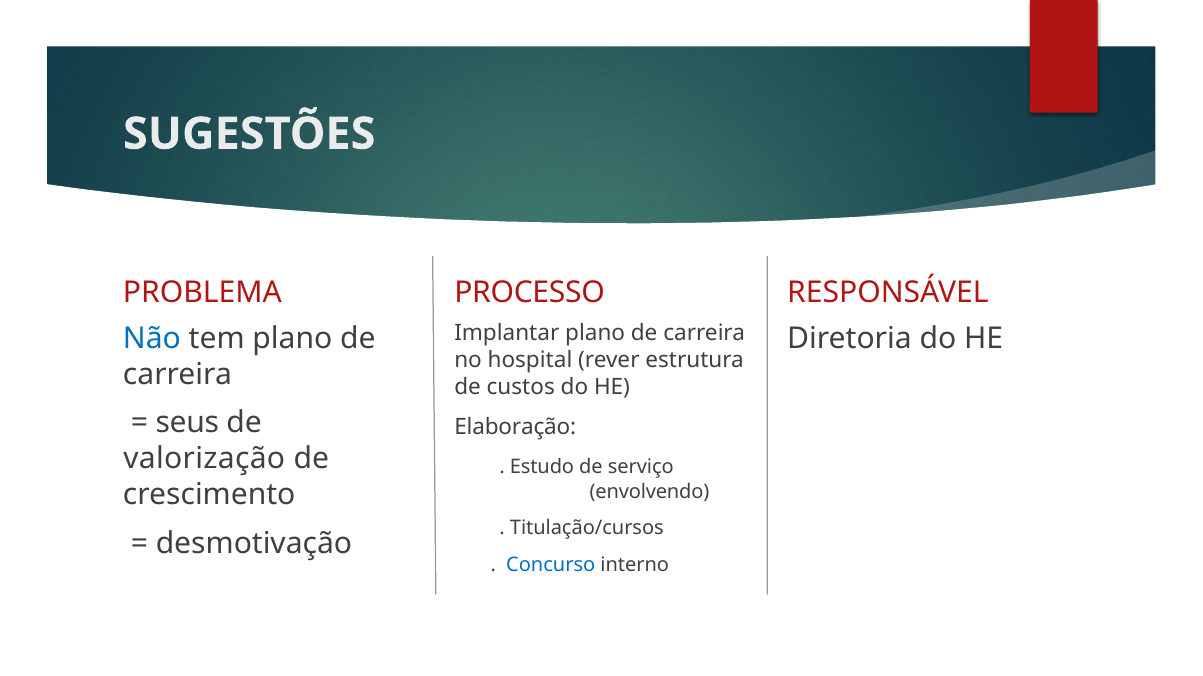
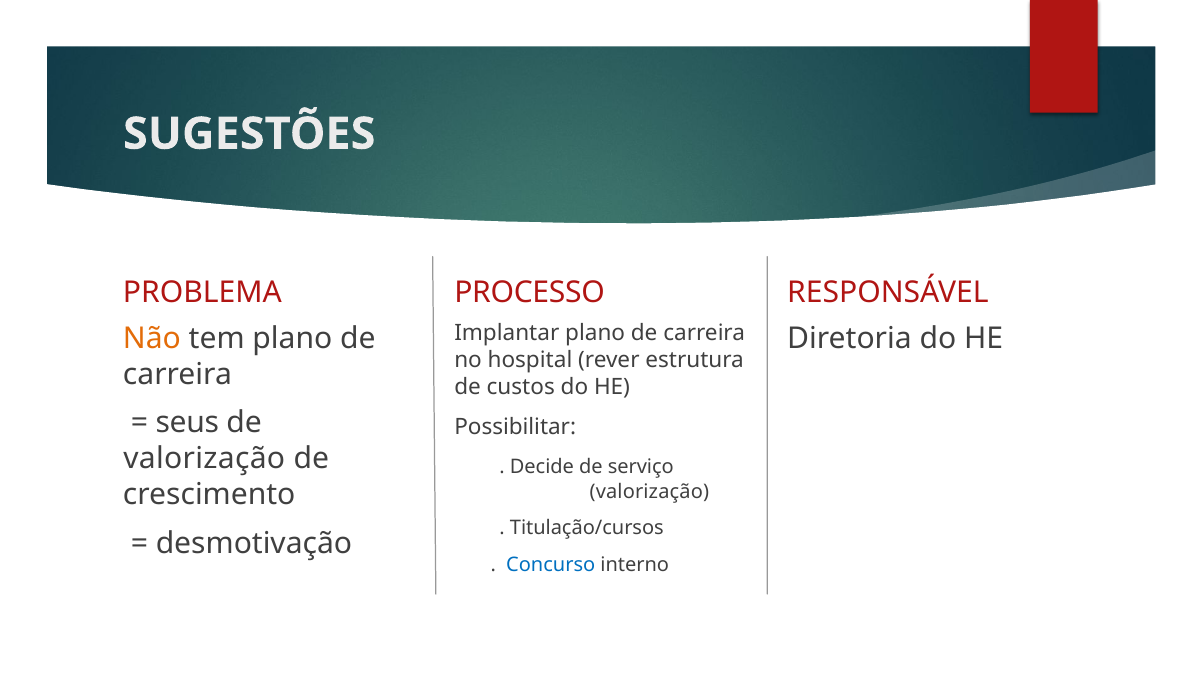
Não colour: blue -> orange (152, 338)
Elaboração: Elaboração -> Possibilitar (515, 427)
Estudo: Estudo -> Decide (542, 468)
envolvendo: envolvendo -> valorização (649, 492)
